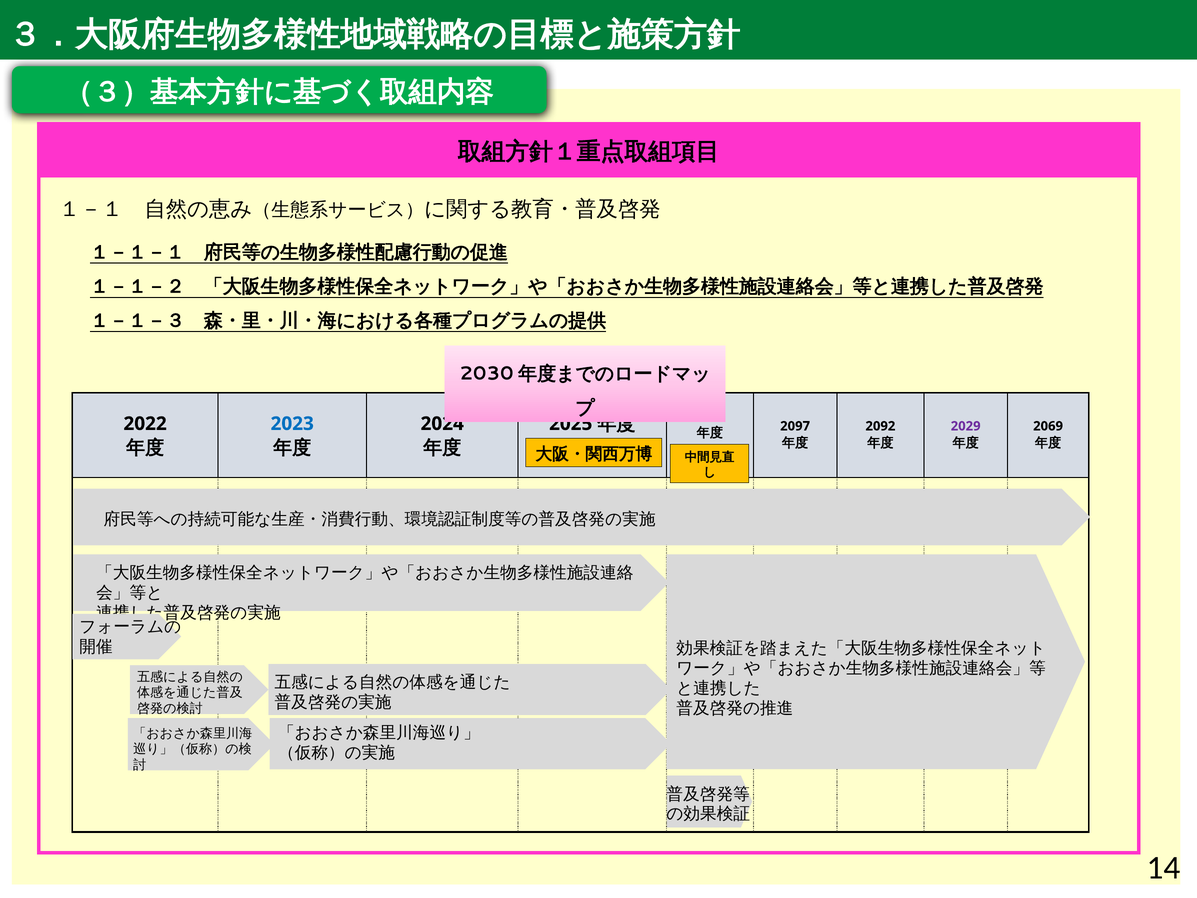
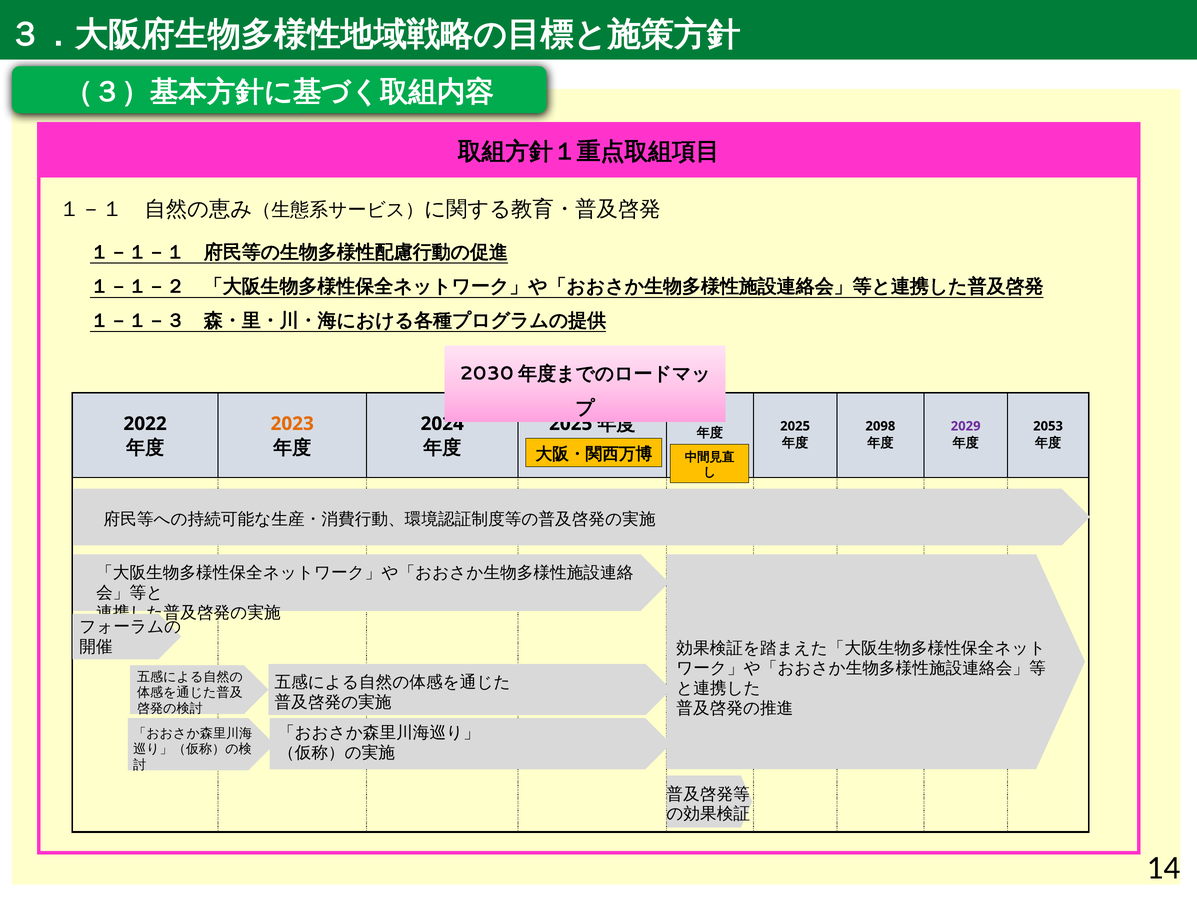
2023 colour: blue -> orange (292, 424)
2092: 2092 -> 2098 (880, 426)
2069: 2069 -> 2053 (1048, 426)
2097: 2097 -> 2025 (795, 426)
